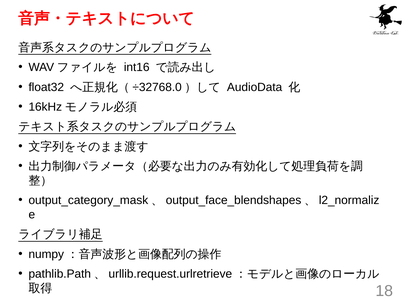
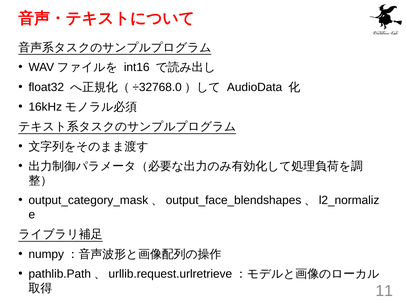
18: 18 -> 11 (384, 291)
